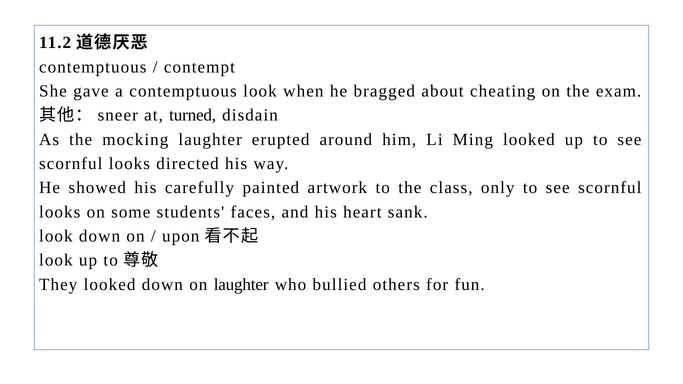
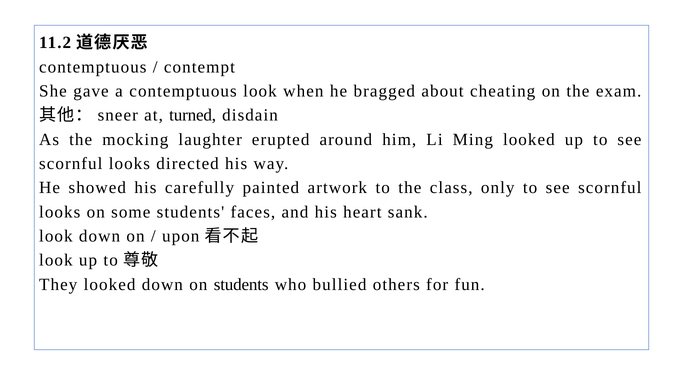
on laughter: laughter -> students (241, 285)
